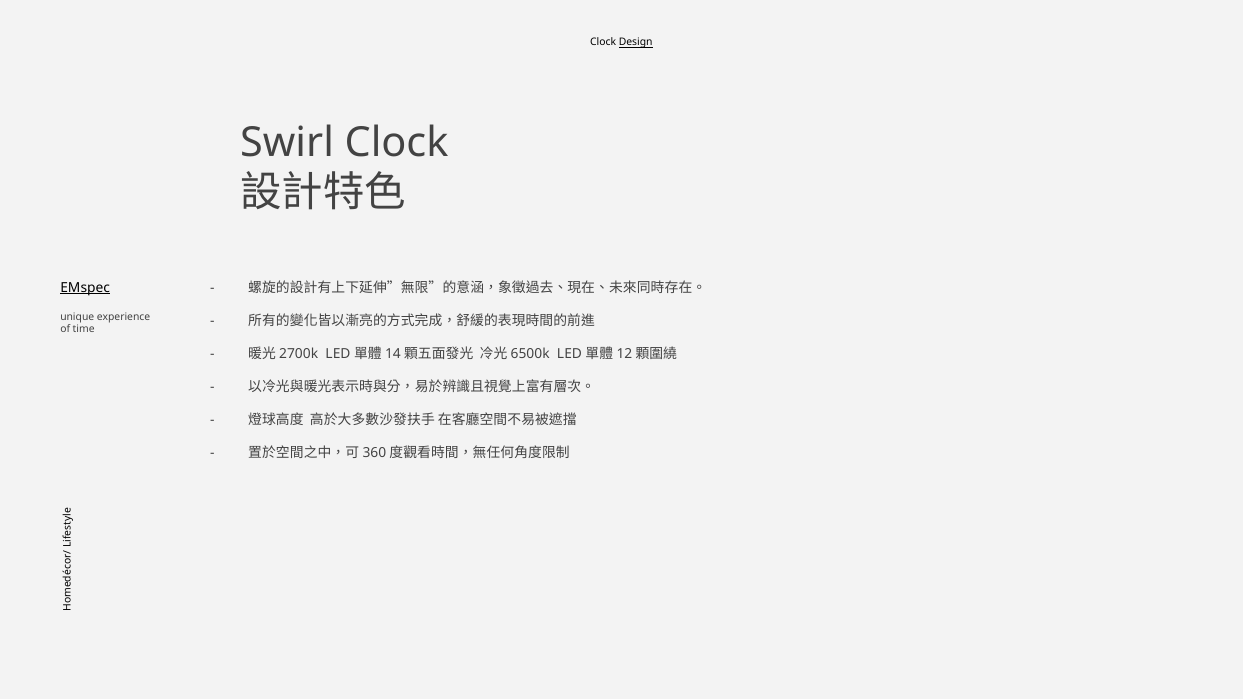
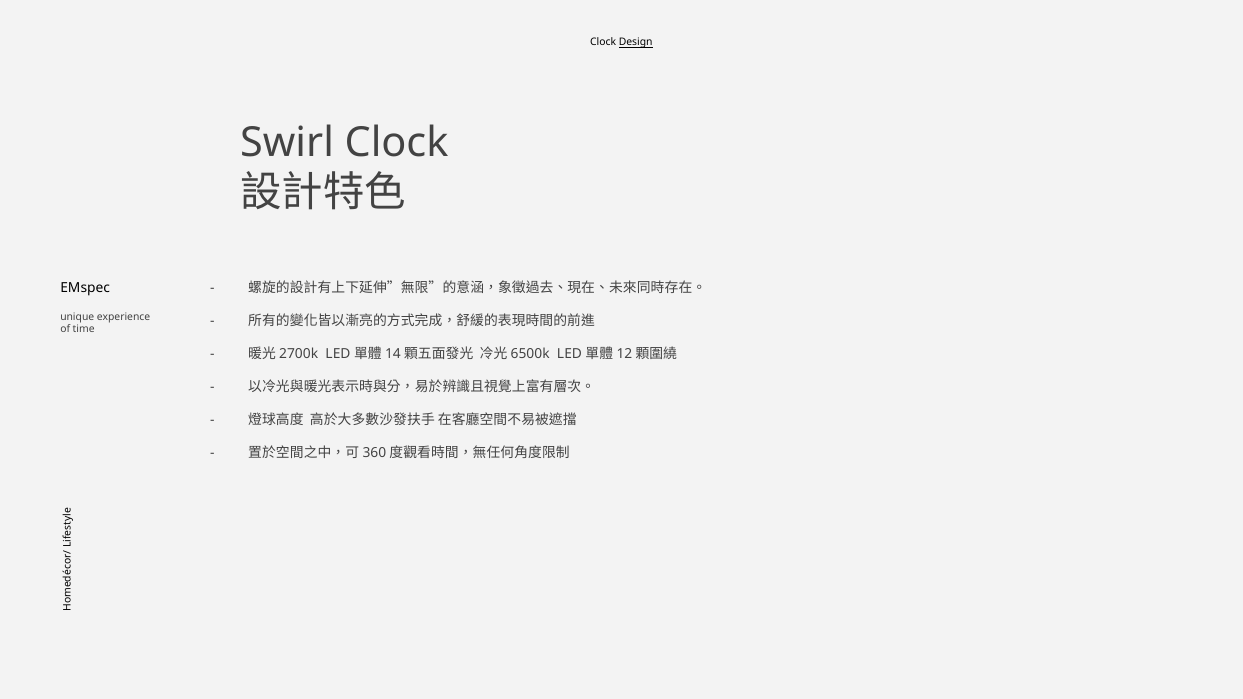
EMspec underline: present -> none (85, 288)
